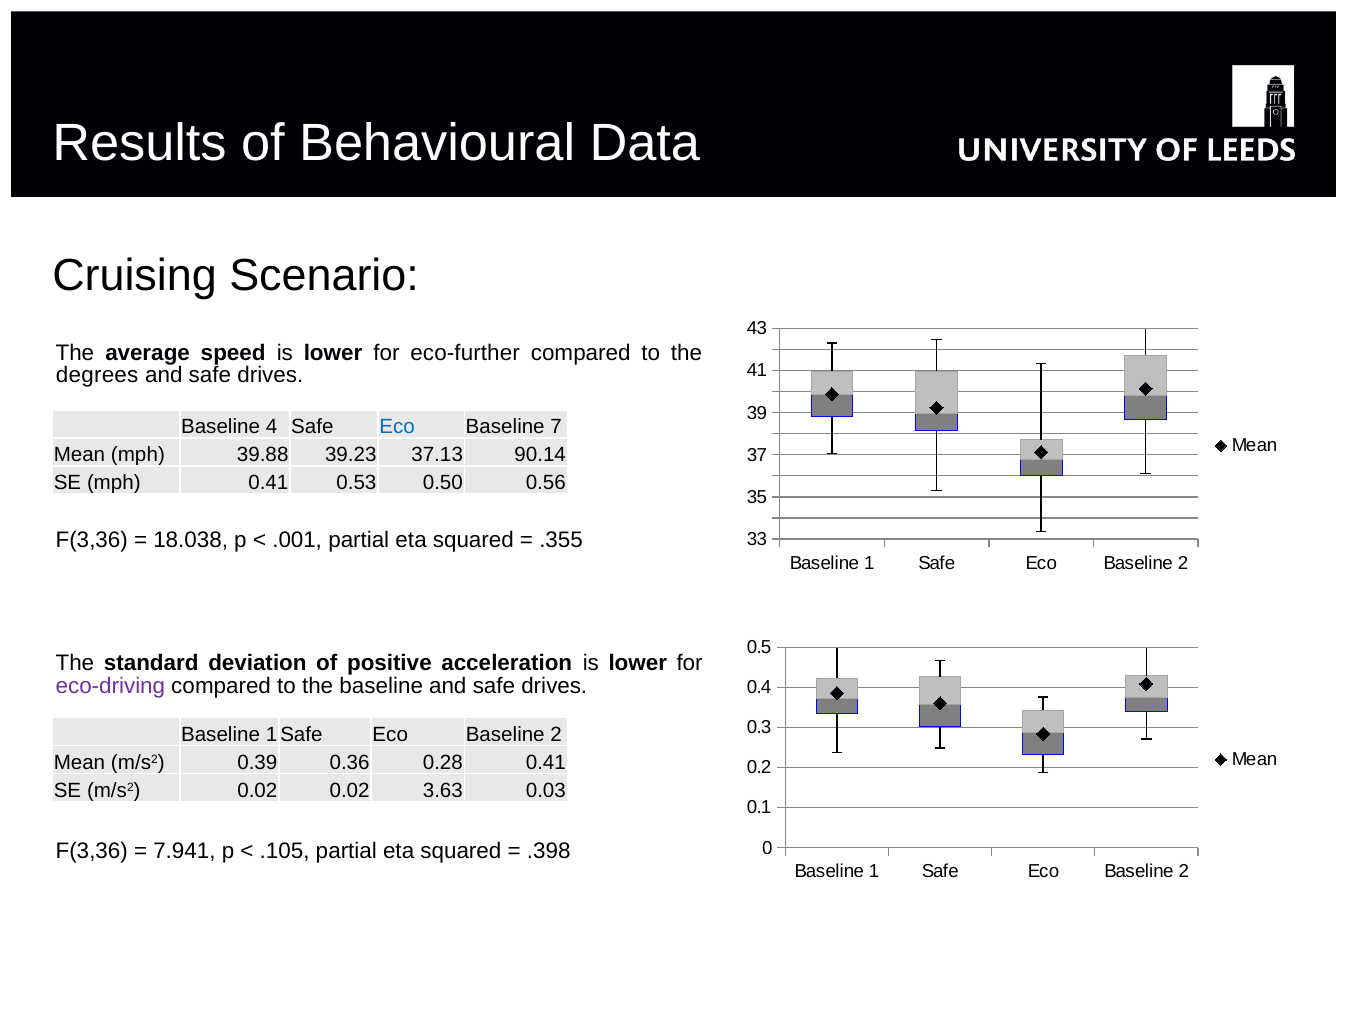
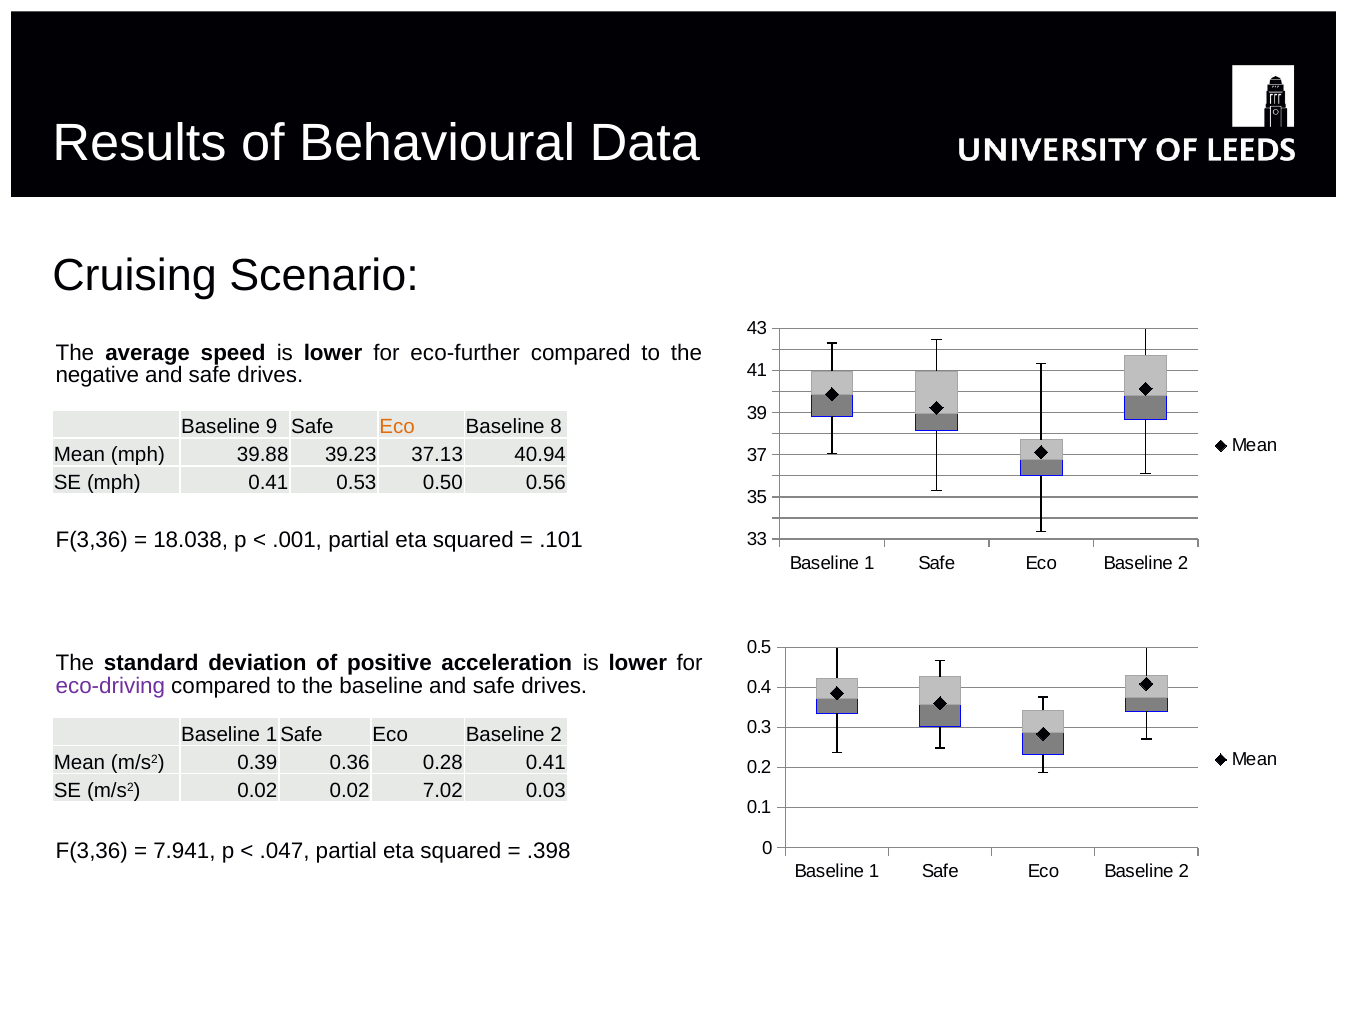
degrees: degrees -> negative (97, 375)
4: 4 -> 9 (272, 427)
Eco colour: blue -> orange (397, 427)
7: 7 -> 8 (556, 427)
90.14: 90.14 -> 40.94 (540, 455)
.355: .355 -> .101 (561, 540)
3.63: 3.63 -> 7.02 (443, 790)
.105: .105 -> .047 (285, 850)
